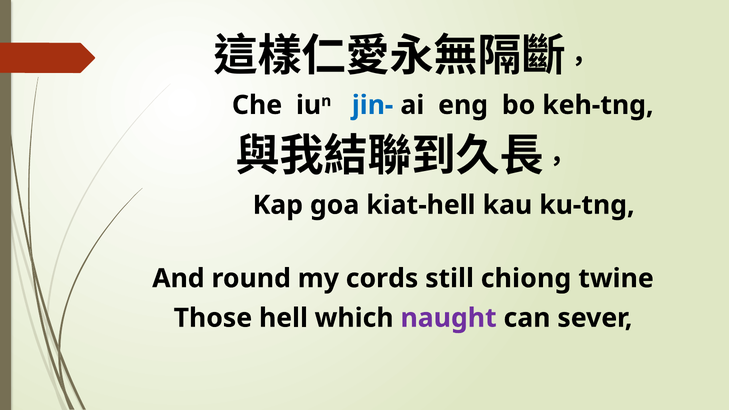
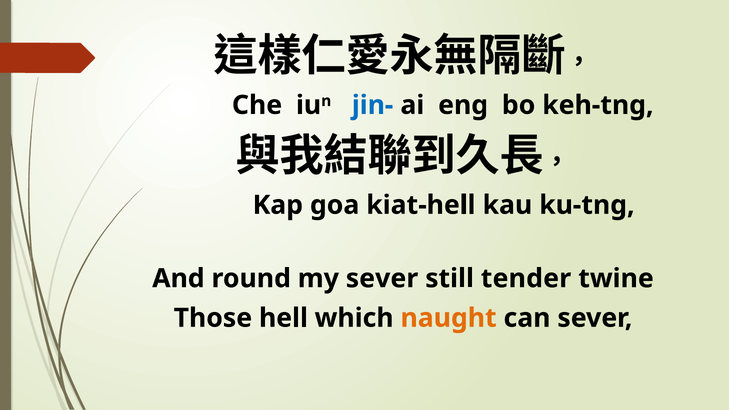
my cords: cords -> sever (382, 279)
chiong: chiong -> tender (526, 279)
naught colour: purple -> orange (449, 318)
